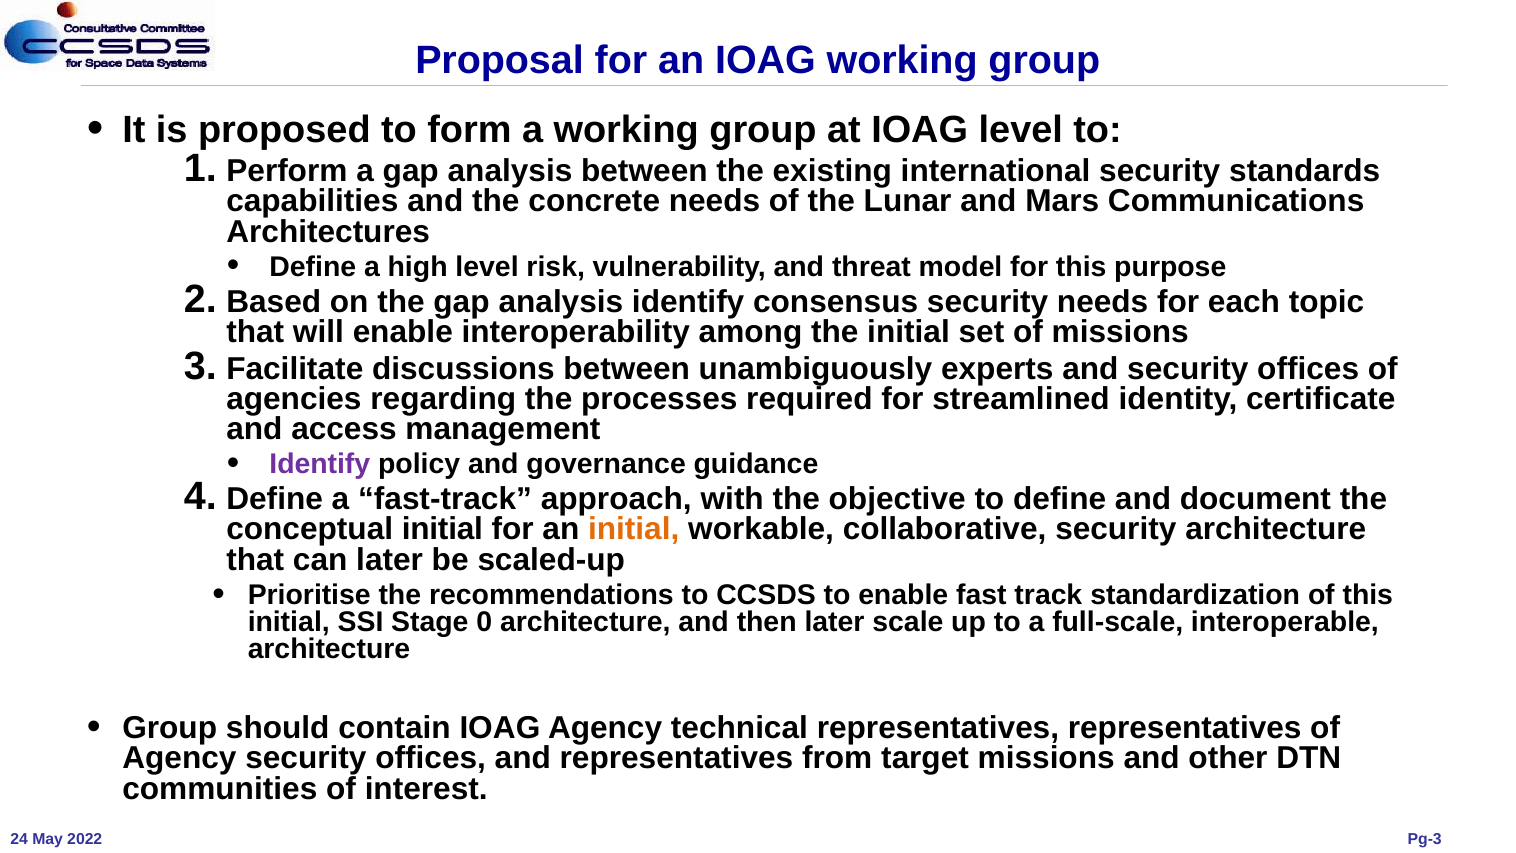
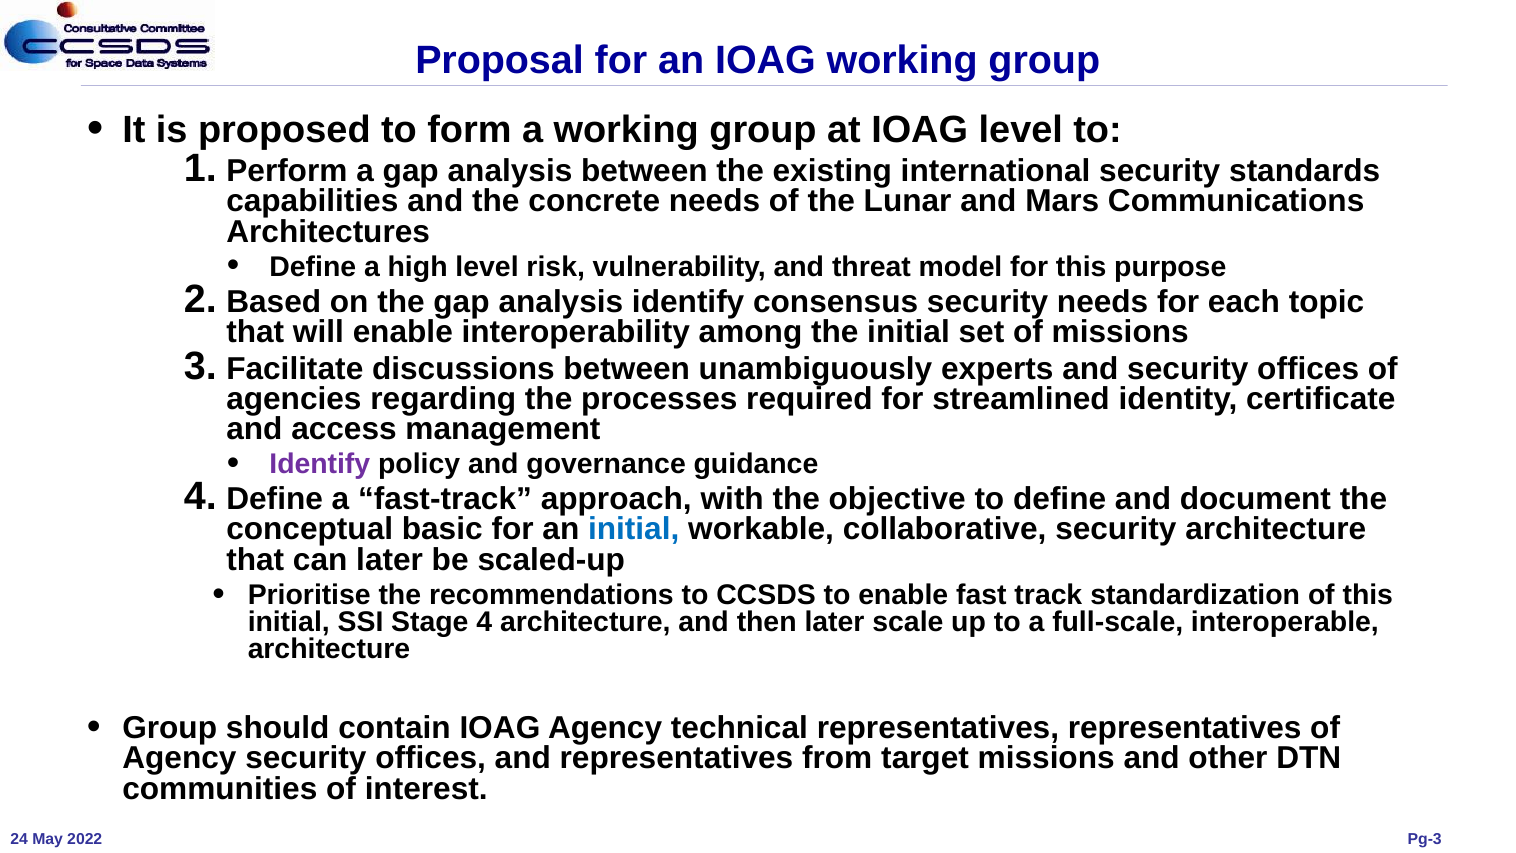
conceptual initial: initial -> basic (442, 529)
initial colour: orange -> blue (634, 529)
Stage 0: 0 -> 4 (484, 622)
